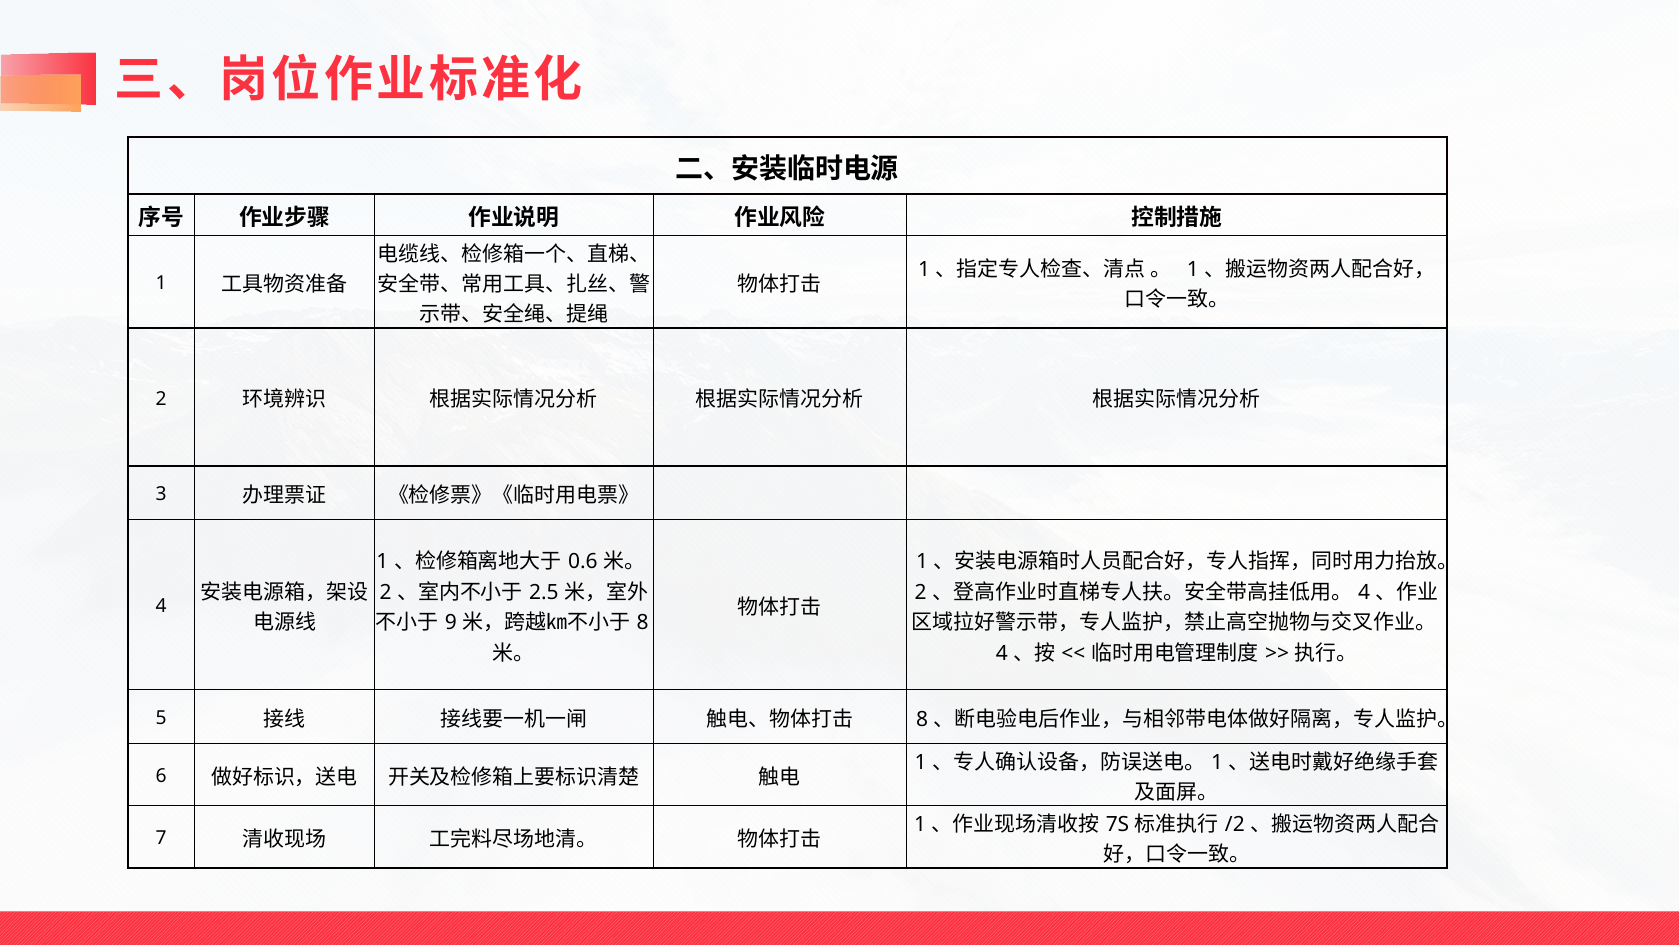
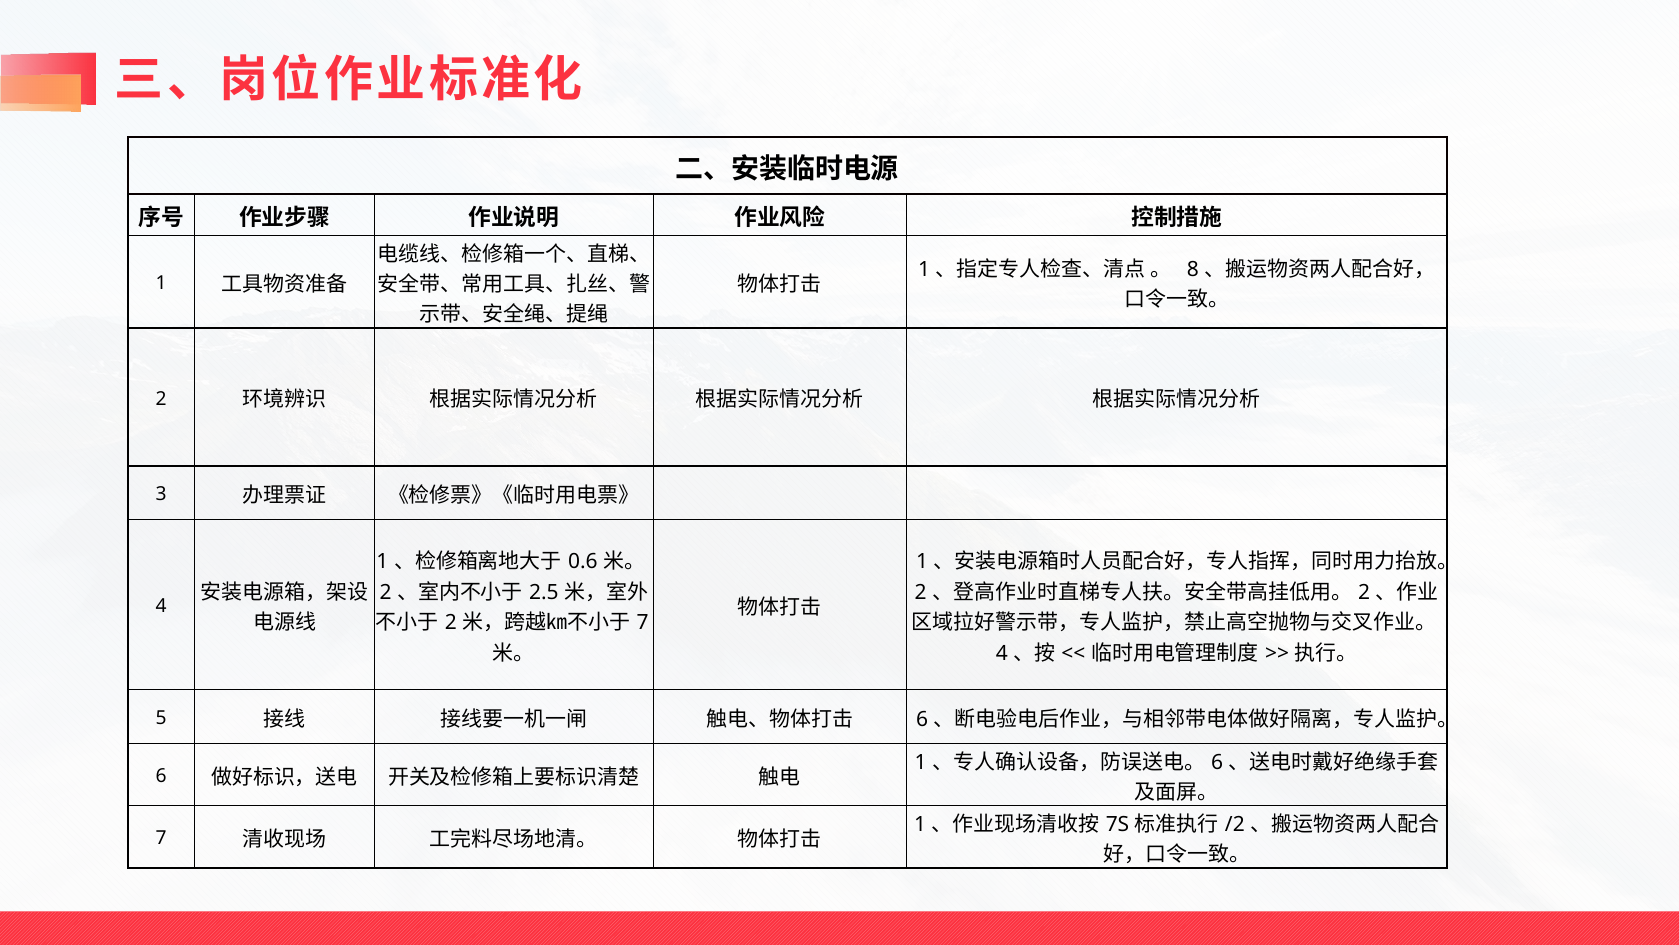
1: 1 -> 8 (1193, 269)
4: 4 -> 2 (1364, 592)
9: 9 -> 2 (451, 622)
8: 8 -> 7 (643, 622)
8: 8 -> 6 (922, 719)
1: 1 -> 6 (1217, 762)
